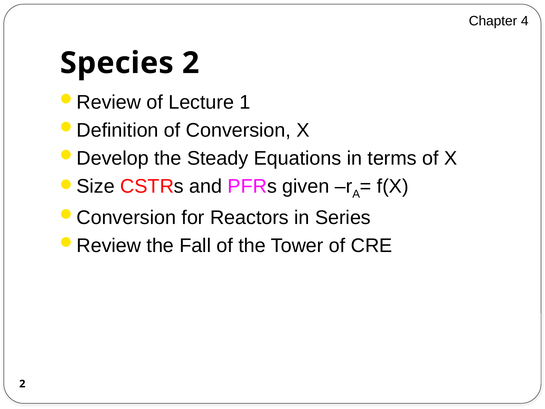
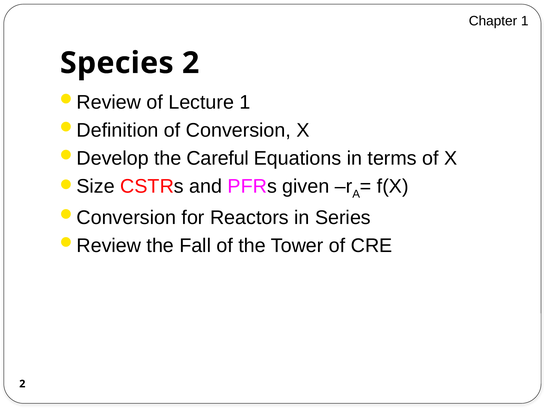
Chapter 4: 4 -> 1 (525, 21)
Steady: Steady -> Careful (218, 158)
